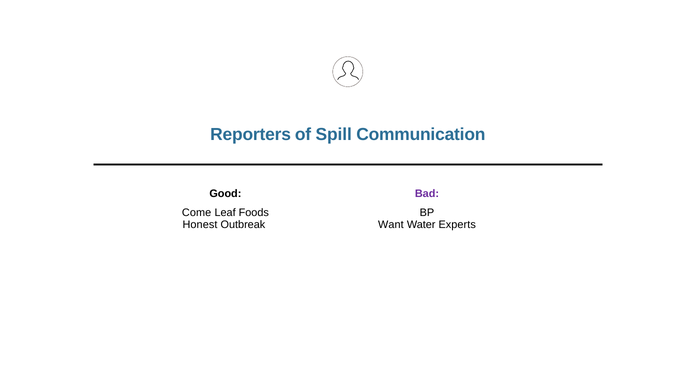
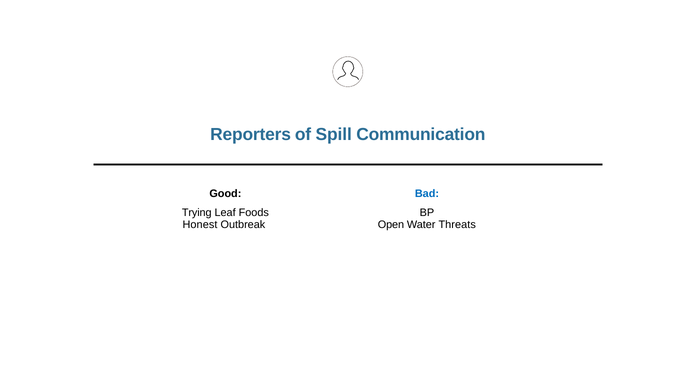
Bad colour: purple -> blue (427, 194)
Come: Come -> Trying (197, 213)
Want: Want -> Open (391, 224)
Experts: Experts -> Threats (457, 224)
